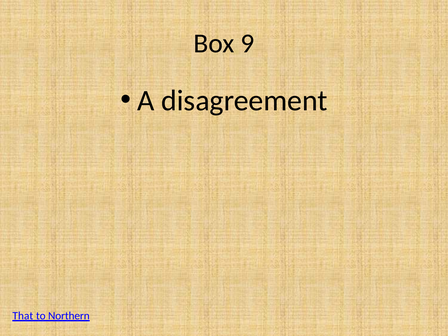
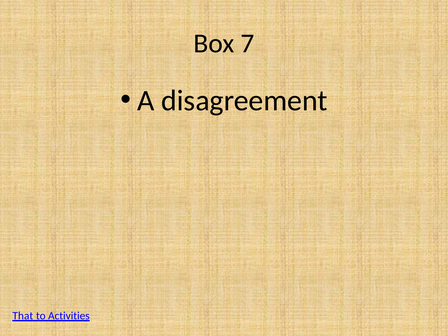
9: 9 -> 7 (247, 43)
Northern: Northern -> Activities (69, 316)
